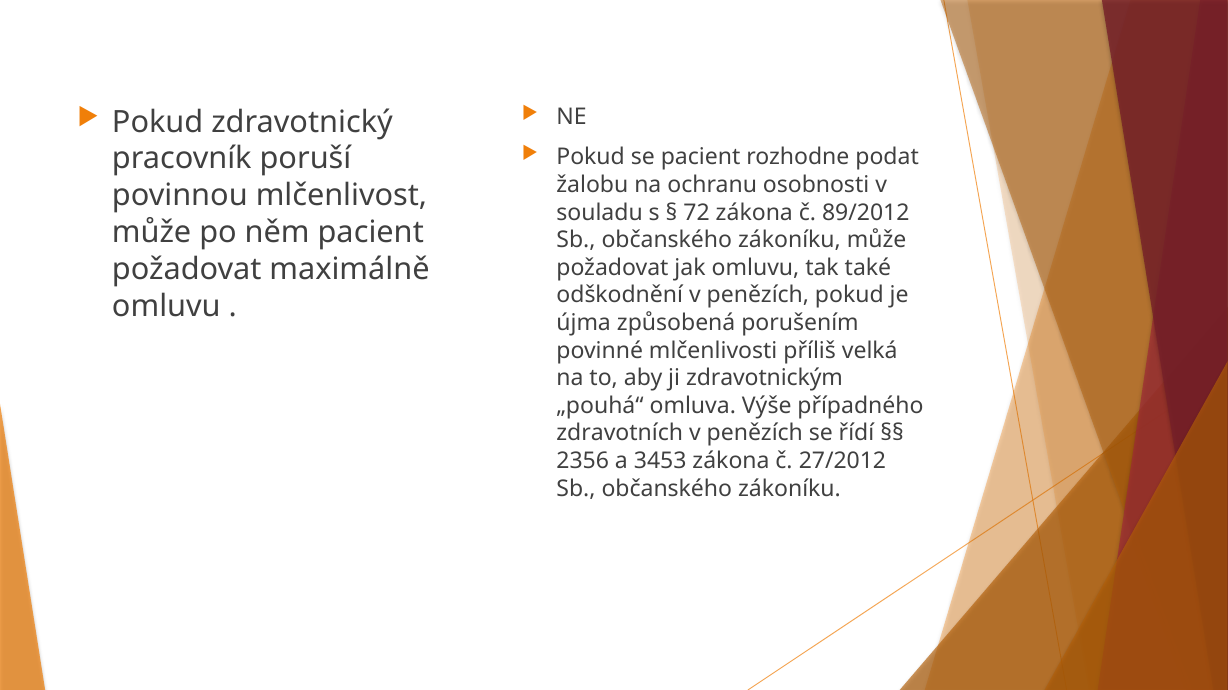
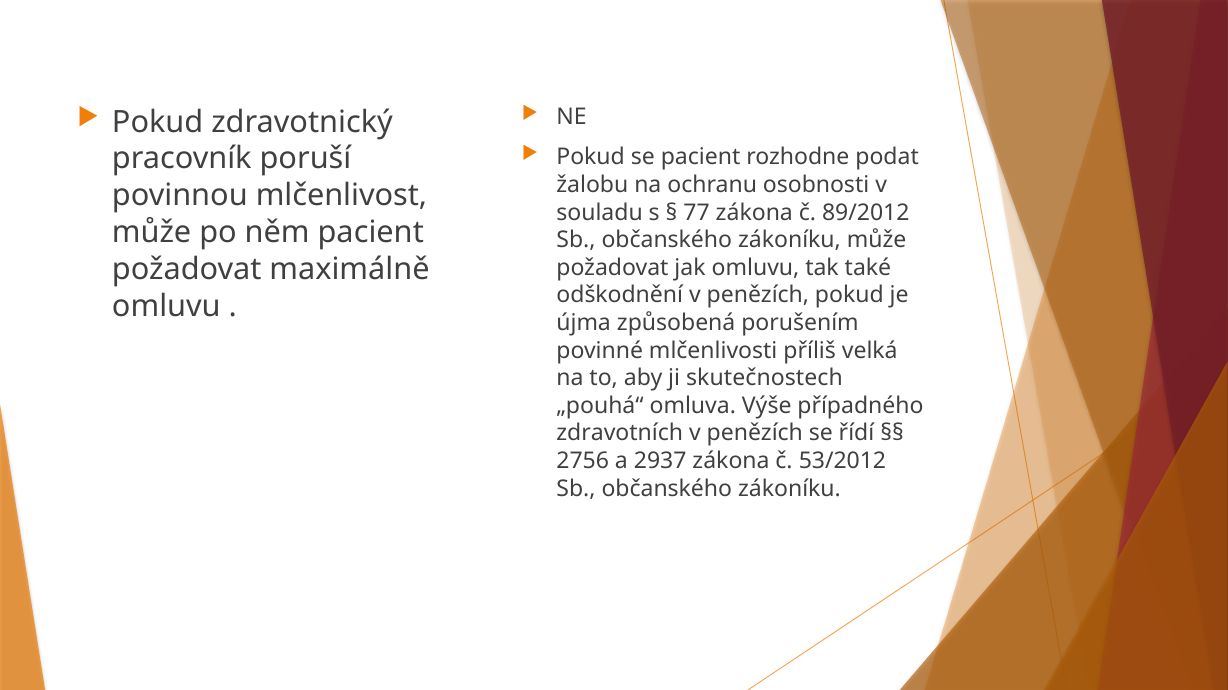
72: 72 -> 77 (697, 213)
zdravotnickým: zdravotnickým -> skutečnostech (764, 378)
2356: 2356 -> 2756 (583, 461)
3453: 3453 -> 2937 (660, 461)
27/2012: 27/2012 -> 53/2012 (842, 461)
